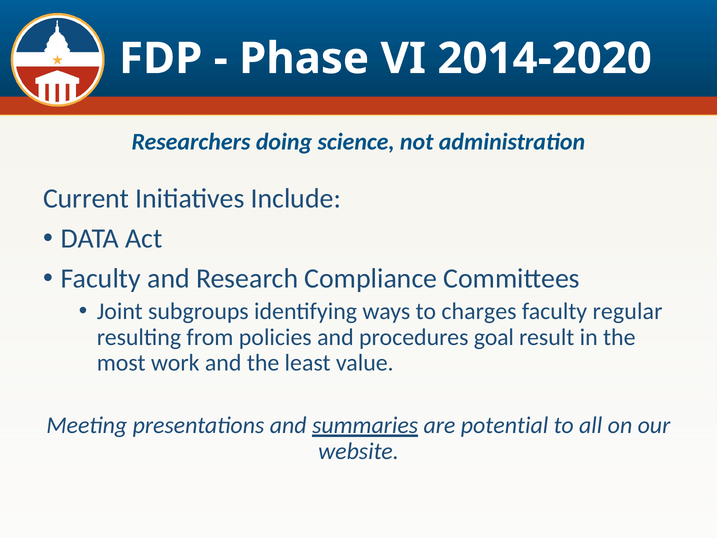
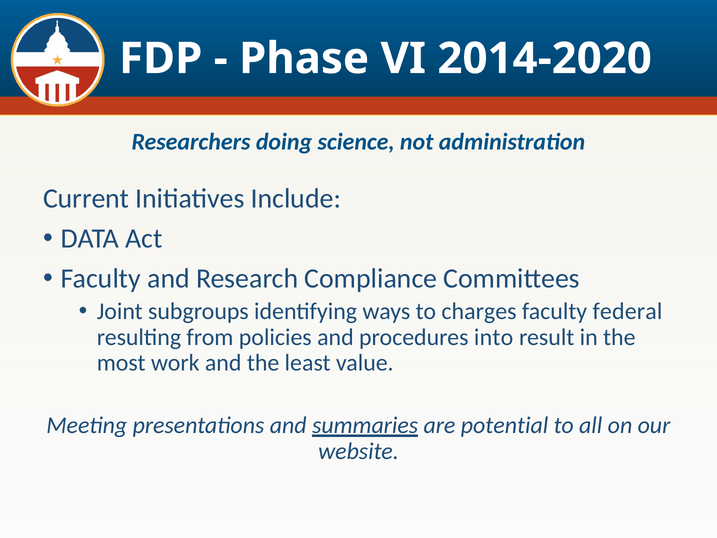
regular: regular -> federal (627, 311)
goal: goal -> into (494, 337)
